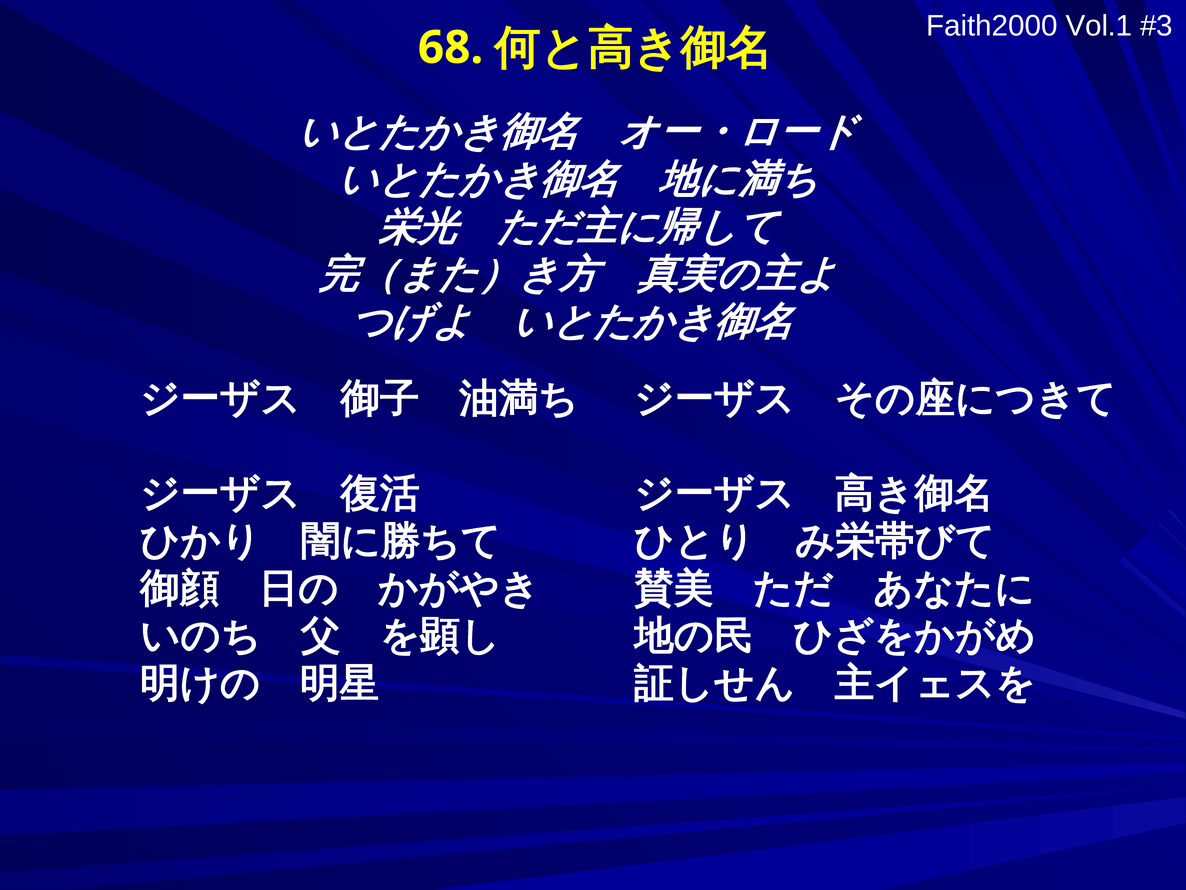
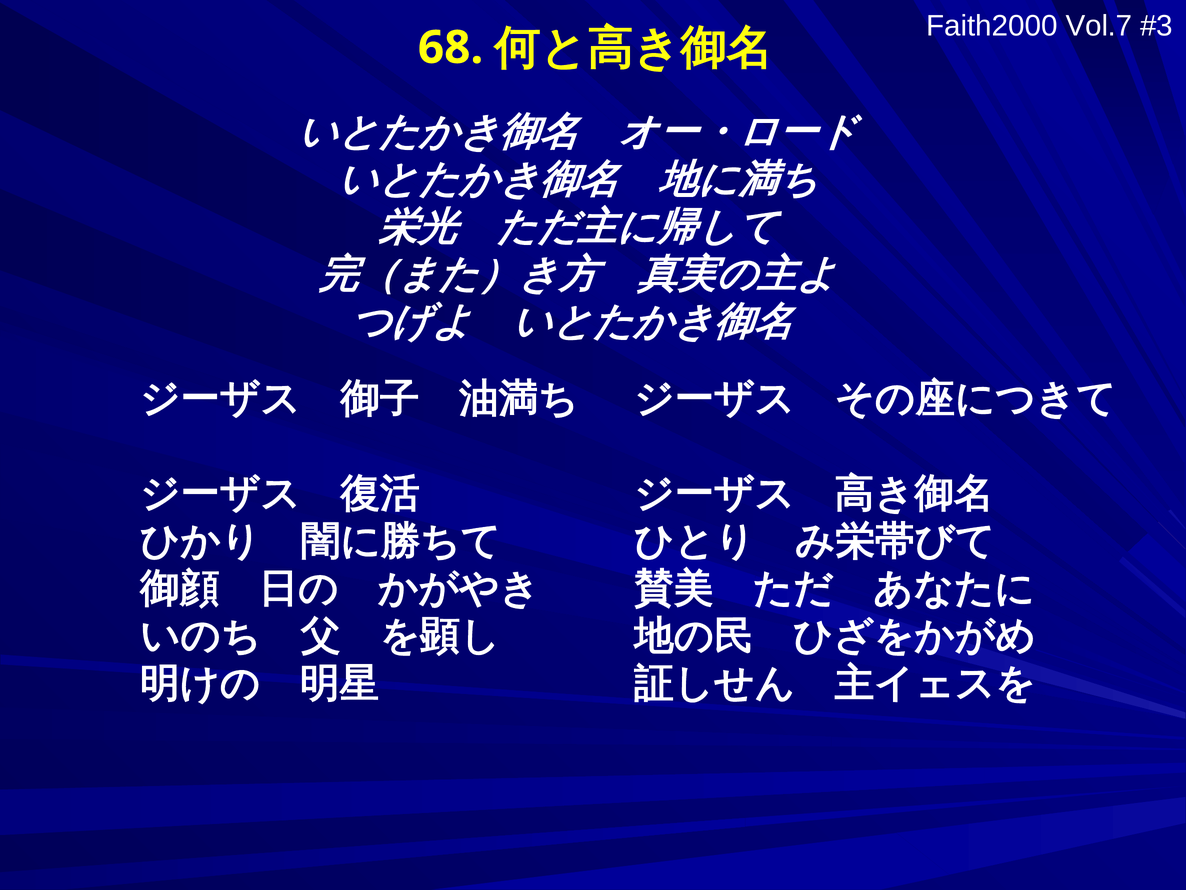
Vol.1: Vol.1 -> Vol.7 (1099, 26)
